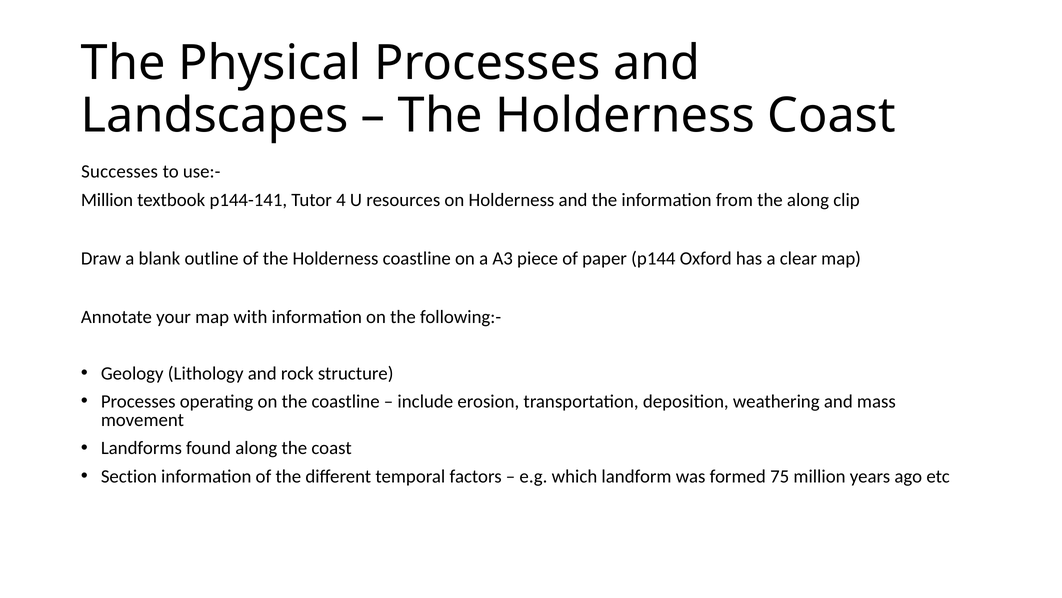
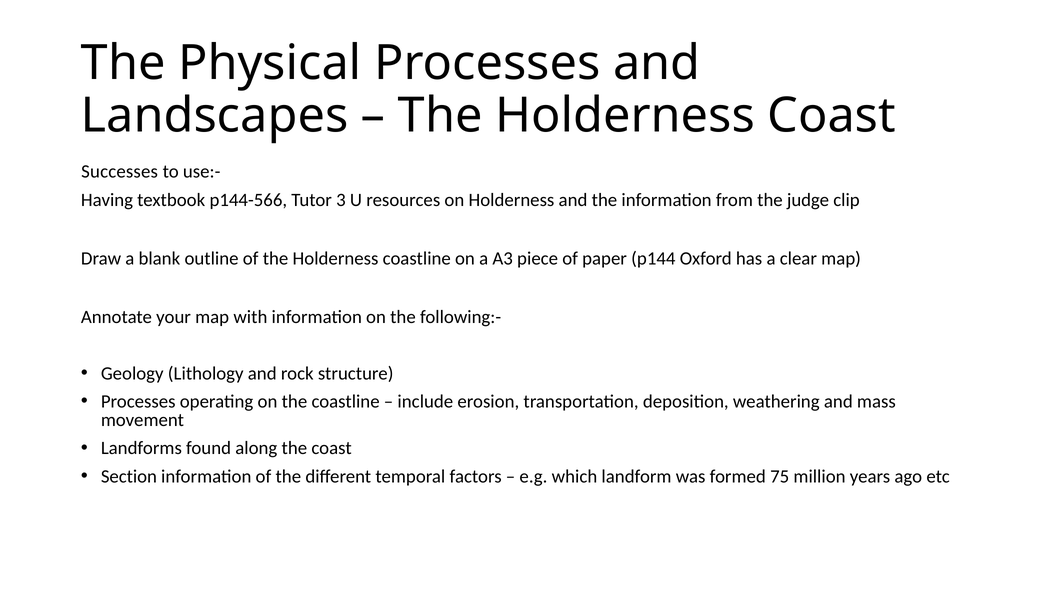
Million: Million -> Having (107, 200)
p144-141: p144-141 -> p144-566 (248, 200)
4: 4 -> 3 (341, 200)
the along: along -> judge (808, 200)
